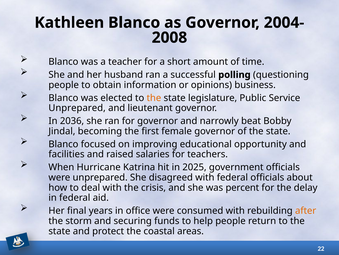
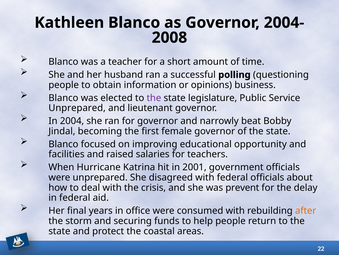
the colour: orange -> purple (154, 98)
2036: 2036 -> 2004 (72, 121)
2025: 2025 -> 2001 (194, 167)
percent: percent -> prevent (242, 187)
